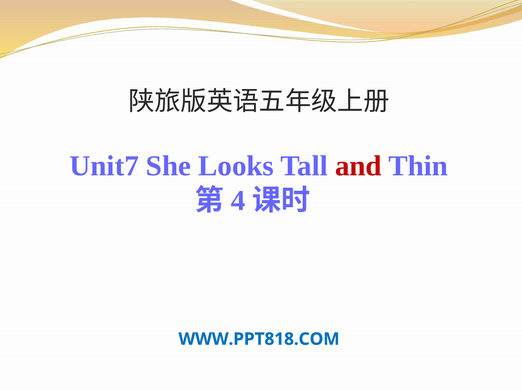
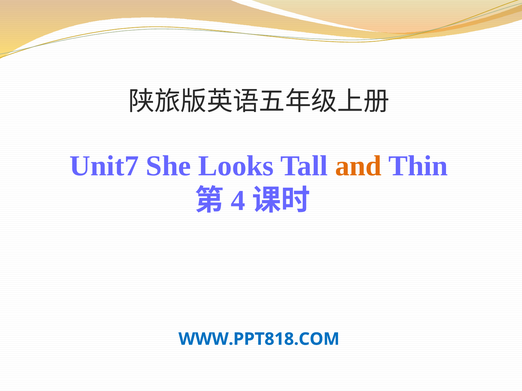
and colour: red -> orange (358, 166)
